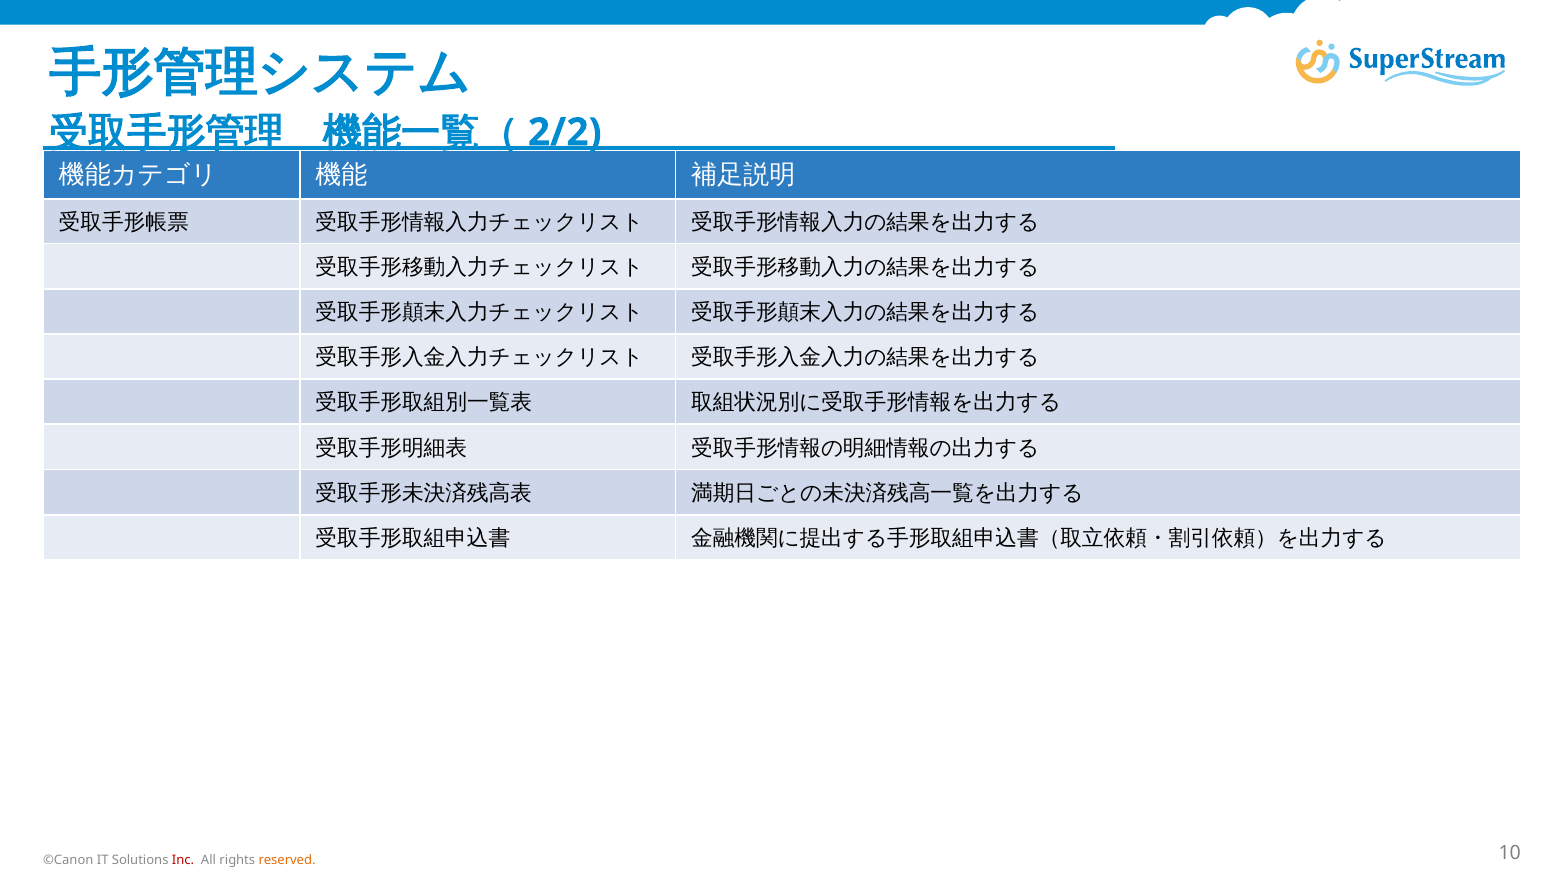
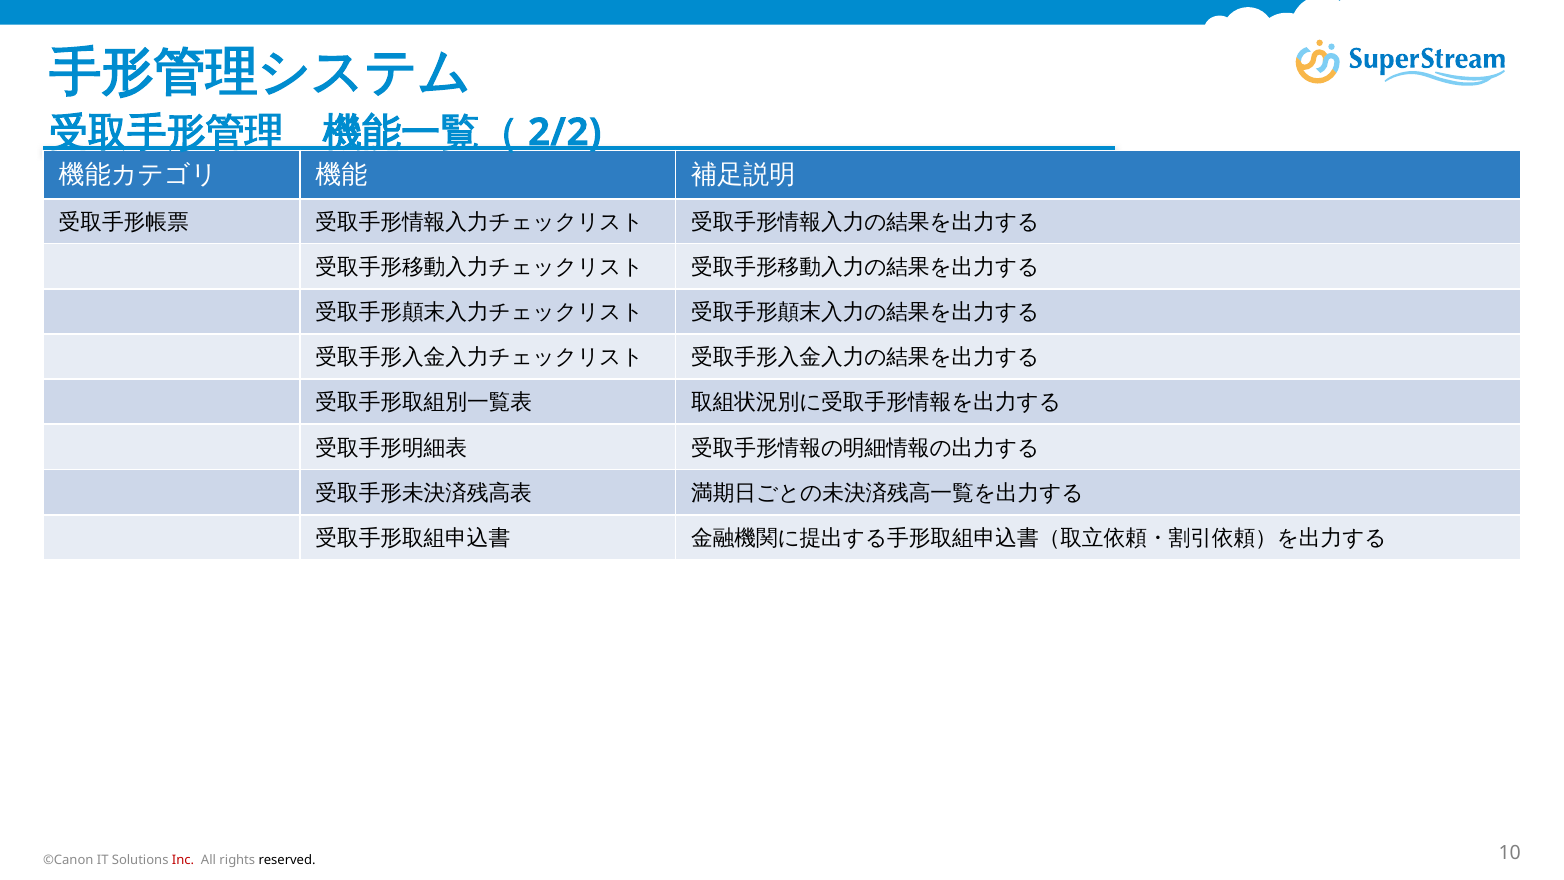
reserved colour: orange -> black (287, 860)
